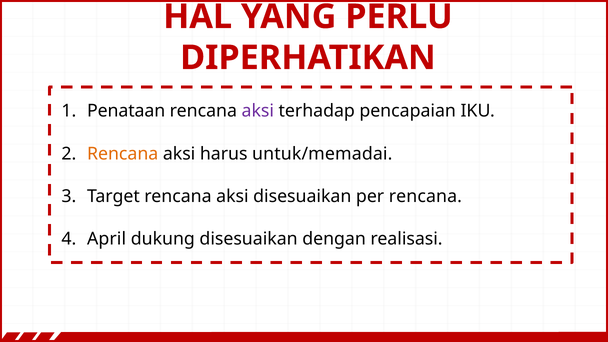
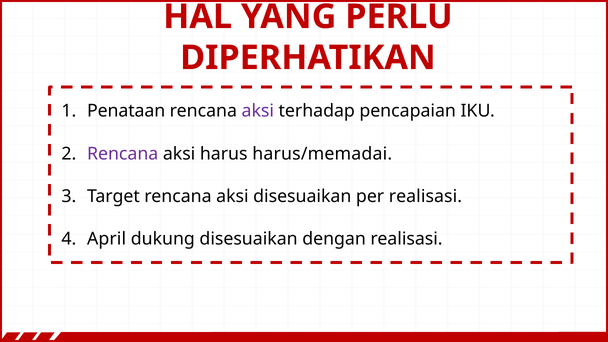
Rencana colour: orange -> purple (123, 154)
untuk/memadai: untuk/memadai -> harus/memadai (322, 154)
per rencana: rencana -> realisasi (425, 196)
